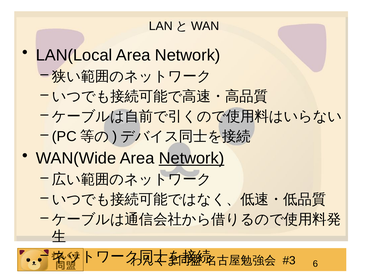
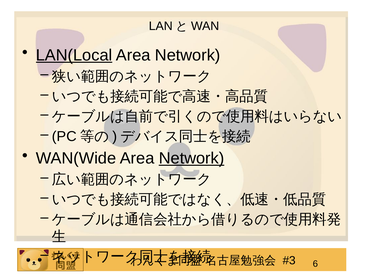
LAN(Local underline: none -> present (74, 55)
